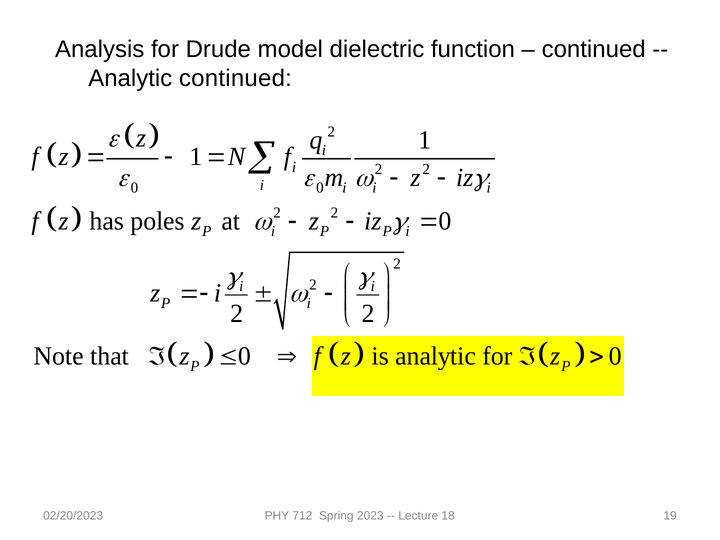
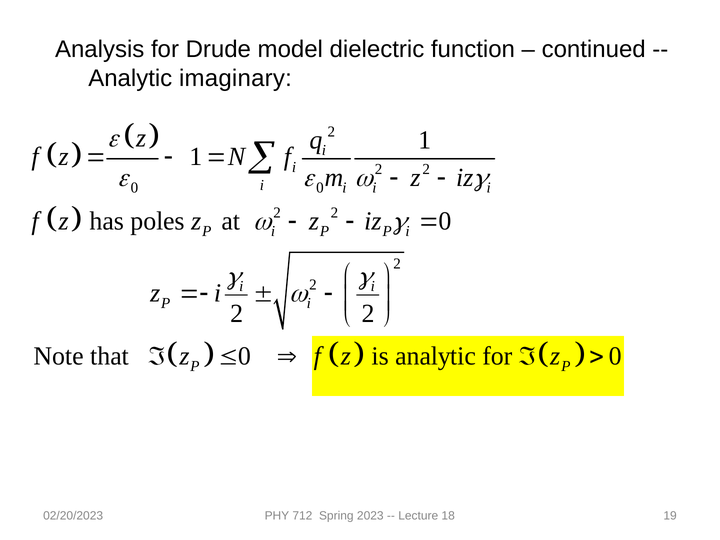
Analytic continued: continued -> imaginary (235, 78)
